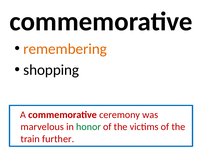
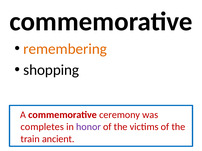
marvelous: marvelous -> completes (42, 127)
honor colour: green -> purple (88, 127)
further: further -> ancient (58, 139)
